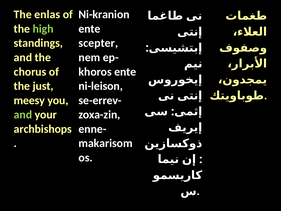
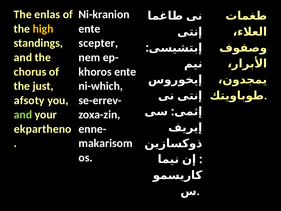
high colour: light green -> yellow (43, 29)
ni-leison: ni-leison -> ni-which (101, 86)
meesy: meesy -> afsoty (29, 100)
archbishops: archbishops -> ekpartheno (43, 129)
